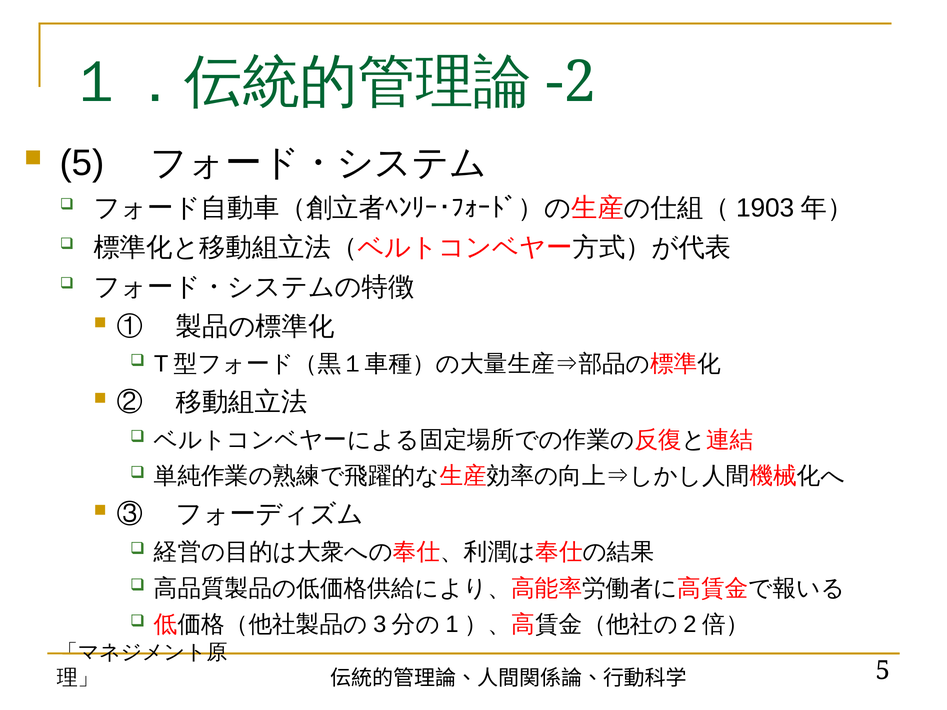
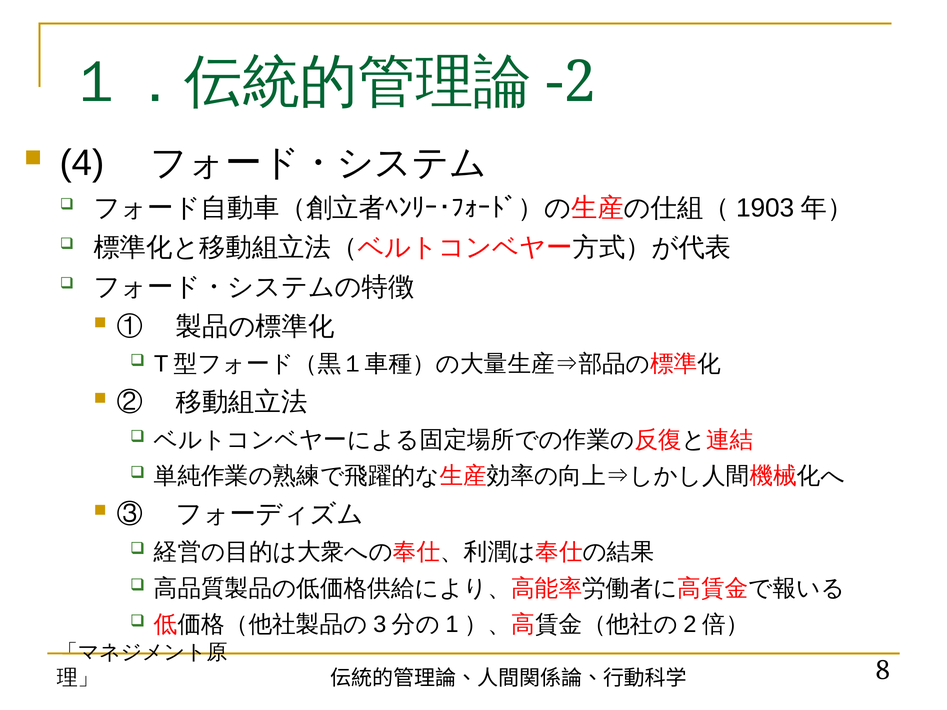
5: 5 -> 4 (82, 163)
5: 5 -> 8 (883, 671)
